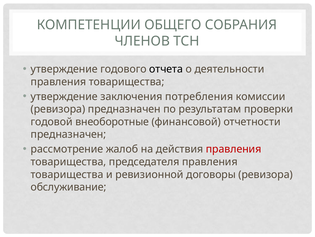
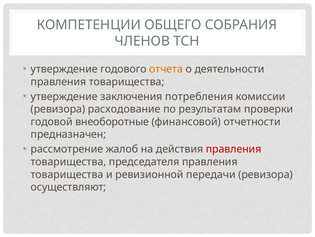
отчета colour: black -> orange (166, 69)
ревизора предназначен: предназначен -> расходование (124, 109)
договоры: договоры -> передачи (211, 174)
обслуживание: обслуживание -> осуществляют (68, 187)
